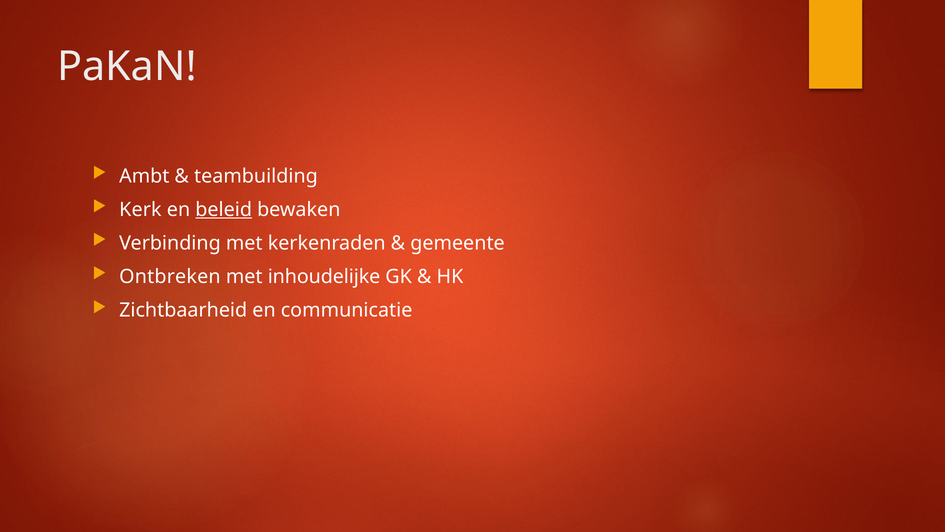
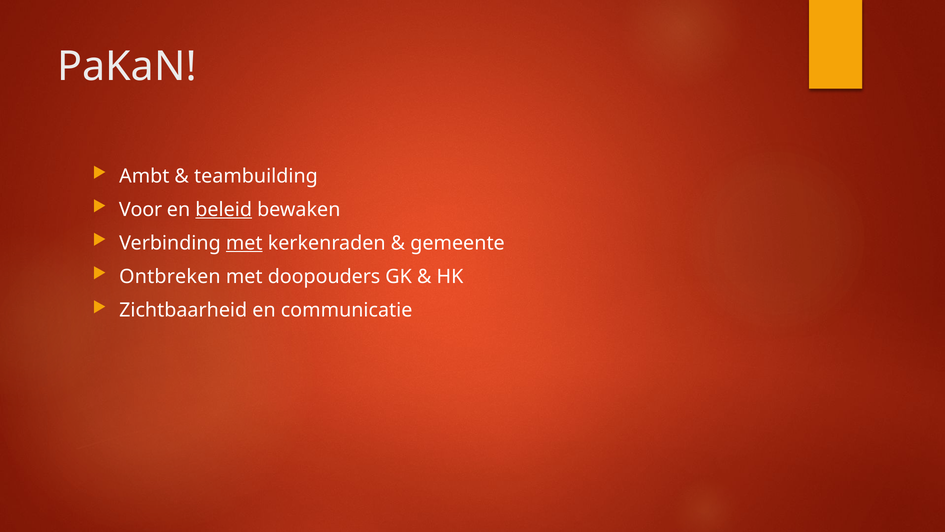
Kerk: Kerk -> Voor (141, 209)
met underline: none -> present (244, 243)
inhoudelijke: inhoudelijke -> doopouders (324, 276)
